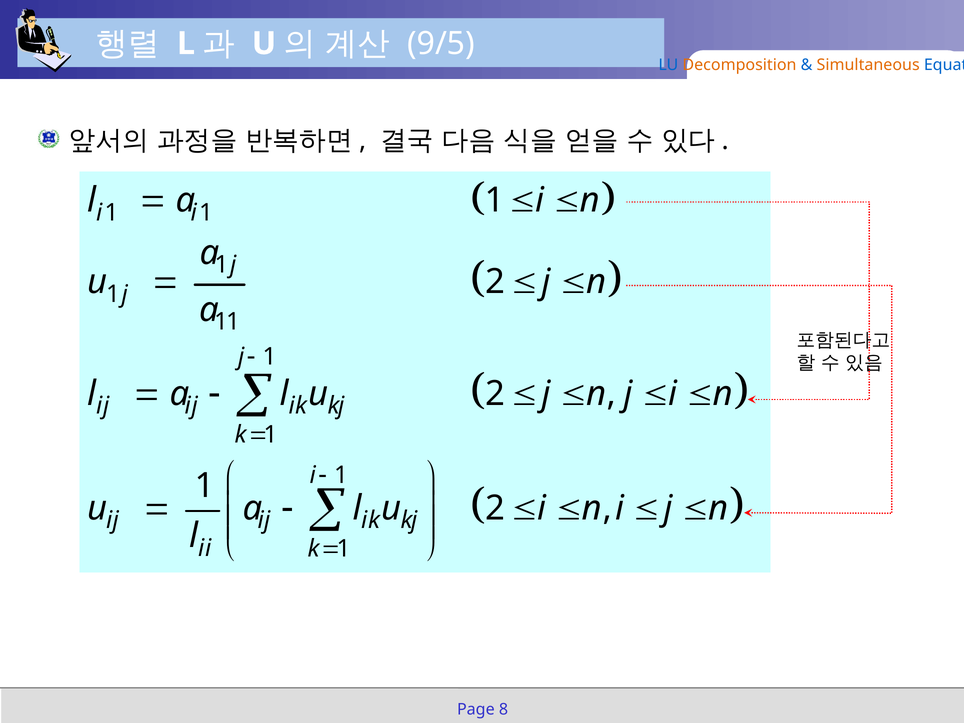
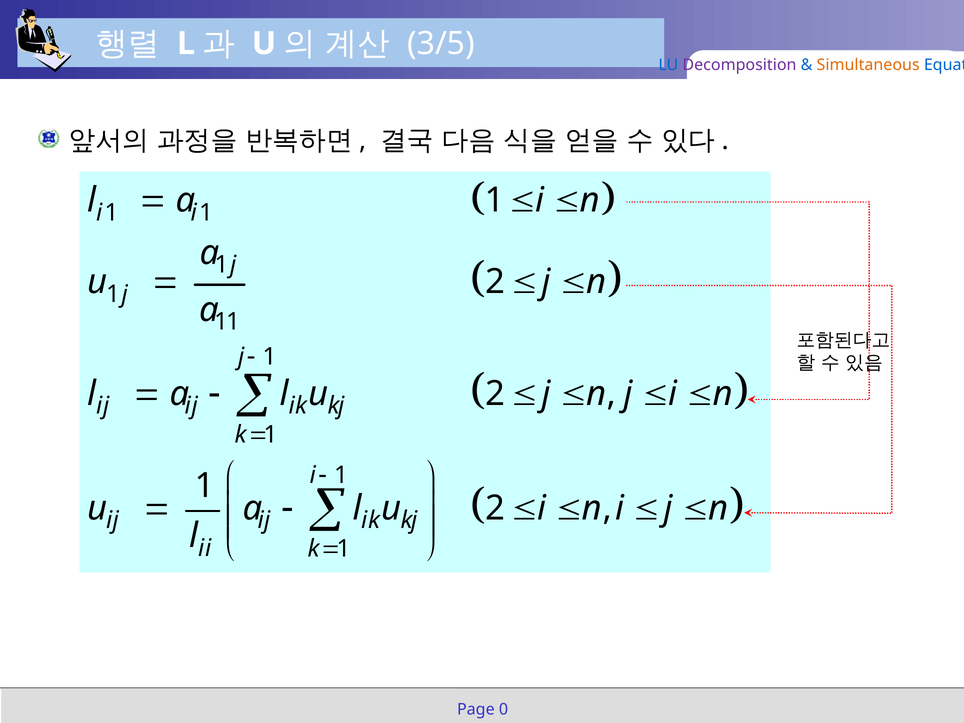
9/5: 9/5 -> 3/5 (441, 43)
Decomposition colour: orange -> purple (740, 65)
8: 8 -> 0 (503, 710)
